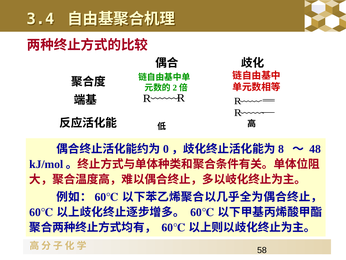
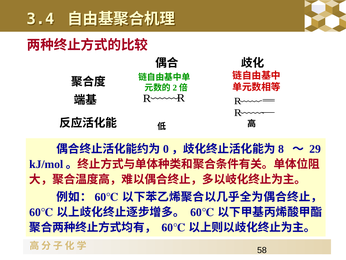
48: 48 -> 29 (315, 149)
